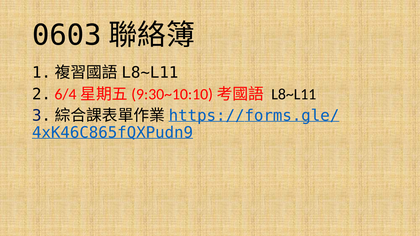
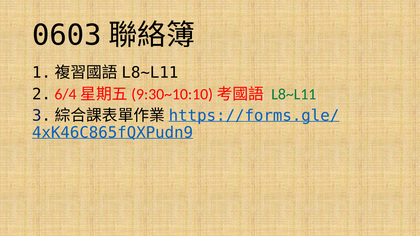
L8~L11 colour: black -> green (294, 94)
